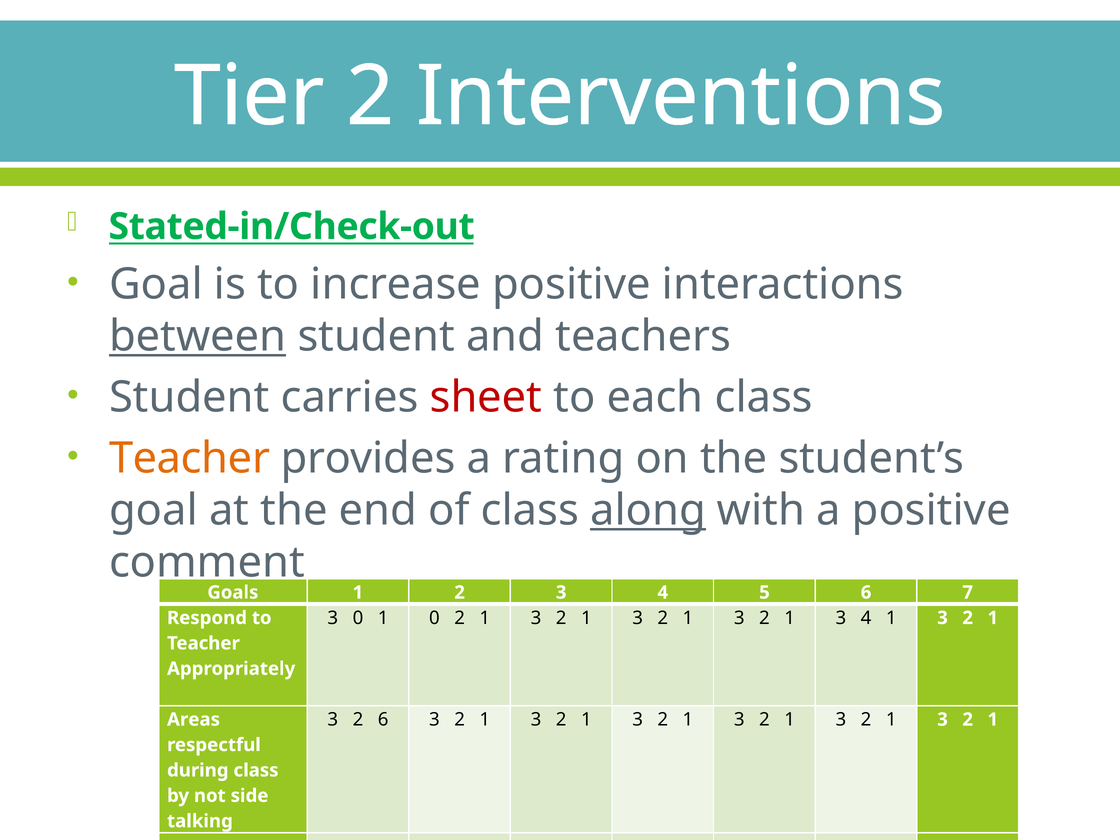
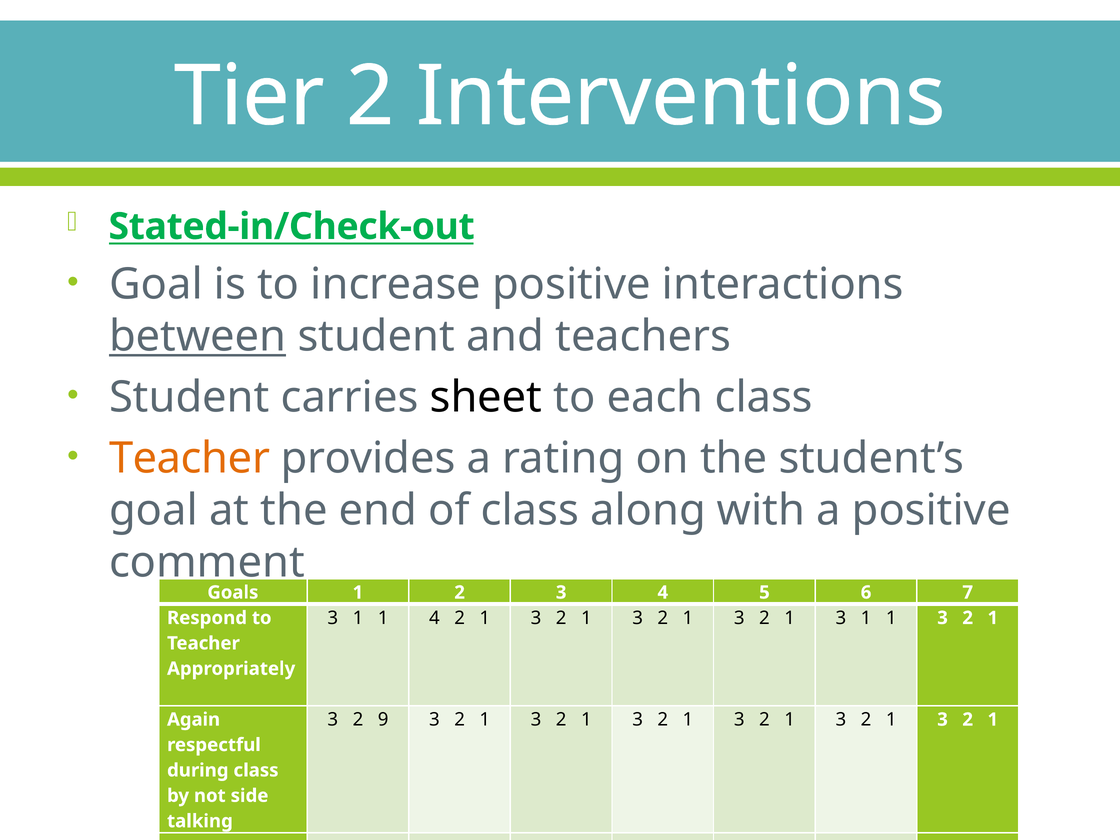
sheet colour: red -> black (486, 397)
along underline: present -> none (648, 510)
0: 0 -> 1 (358, 618)
1 0: 0 -> 4 (434, 618)
1 3 4: 4 -> 1 (866, 618)
2 6: 6 -> 9 (383, 720)
Areas: Areas -> Again (194, 720)
